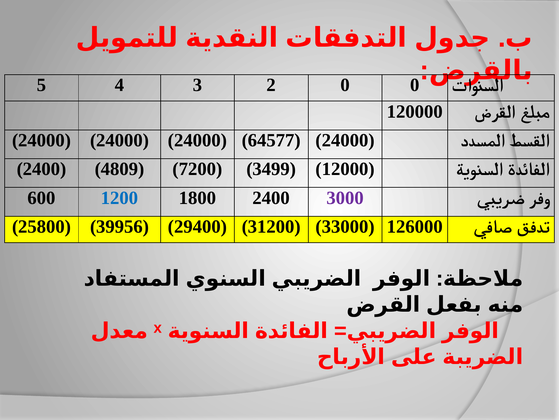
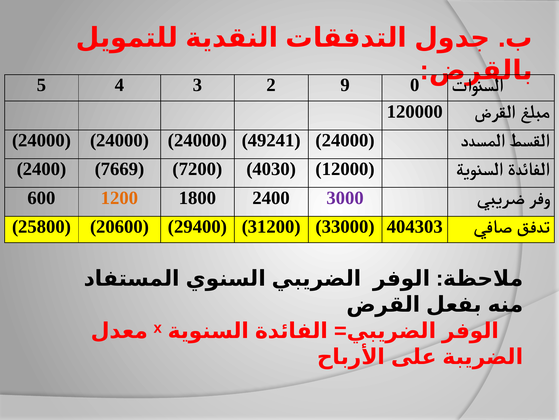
2 0: 0 -> 9 (345, 85)
64577: 64577 -> 49241 (271, 140)
4809: 4809 -> 7669 (120, 169)
3499: 3499 -> 4030 (271, 169)
1200 colour: blue -> orange (120, 198)
39956: 39956 -> 20600 (120, 226)
126000: 126000 -> 404303 (415, 226)
